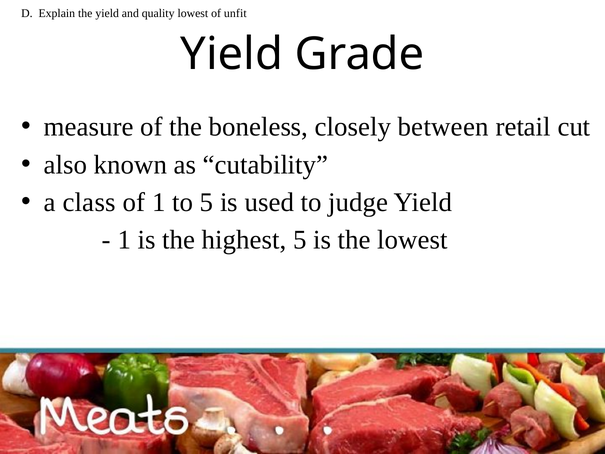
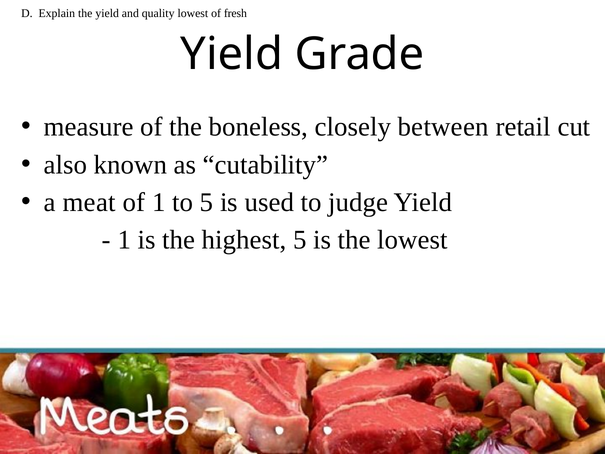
unfit: unfit -> fresh (235, 14)
class: class -> meat (89, 202)
